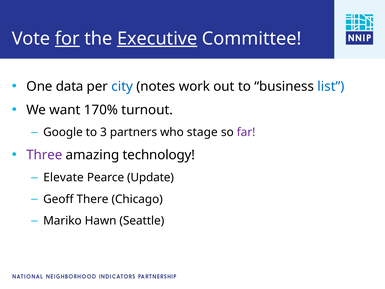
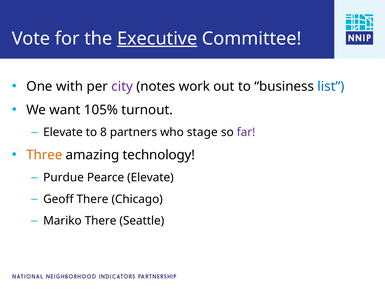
for underline: present -> none (67, 38)
data: data -> with (70, 86)
city colour: blue -> purple (122, 86)
170%: 170% -> 105% (101, 110)
Google: Google -> Elevate (63, 132)
3: 3 -> 8 (103, 132)
Three colour: purple -> orange (44, 155)
Elevate: Elevate -> Purdue (64, 177)
Pearce Update: Update -> Elevate (150, 177)
Mariko Hawn: Hawn -> There (101, 221)
